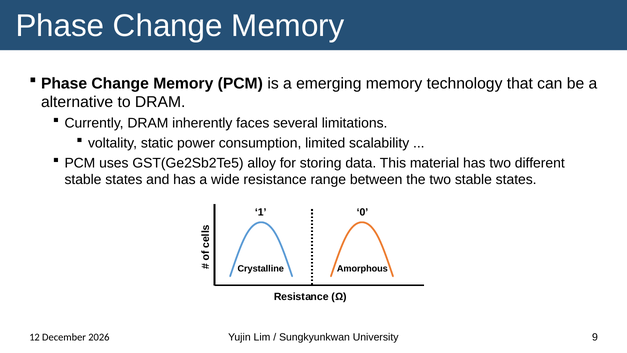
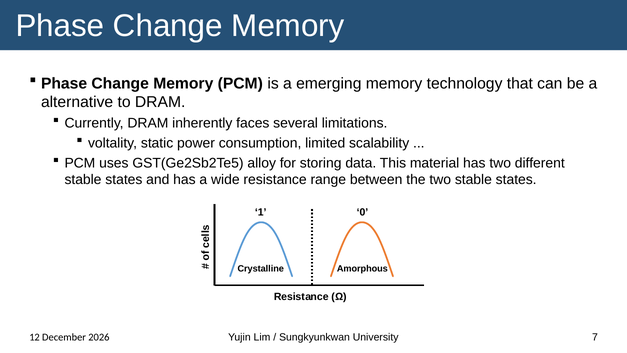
9: 9 -> 7 (595, 337)
